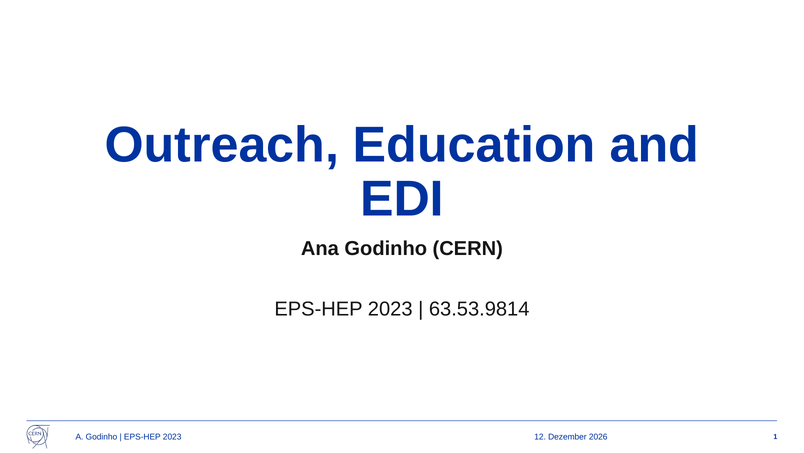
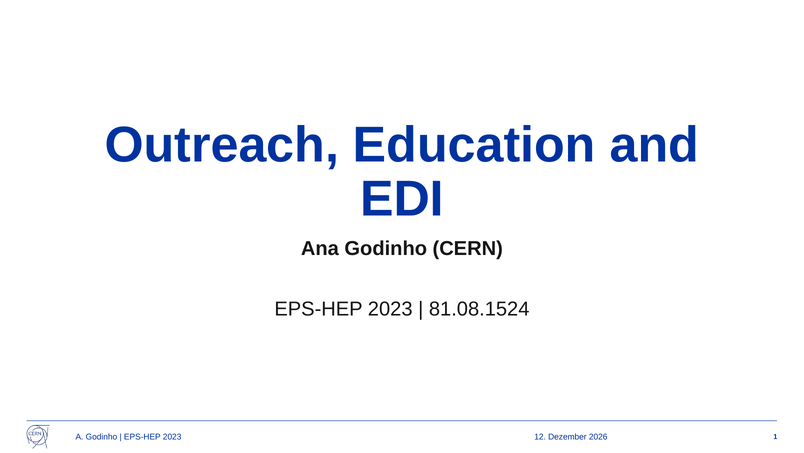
63.53.9814: 63.53.9814 -> 81.08.1524 (479, 308)
